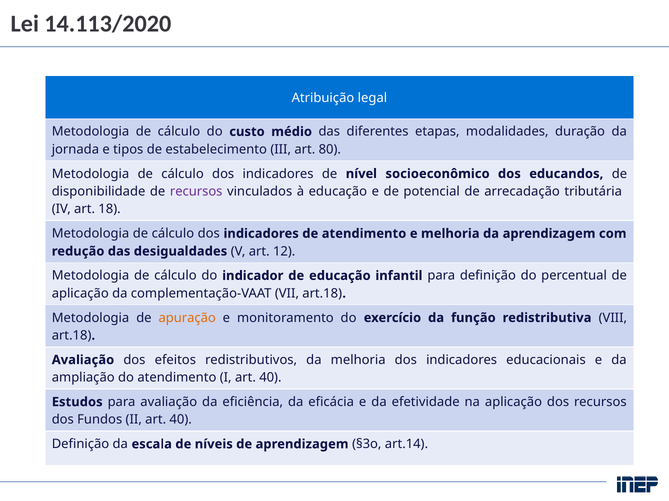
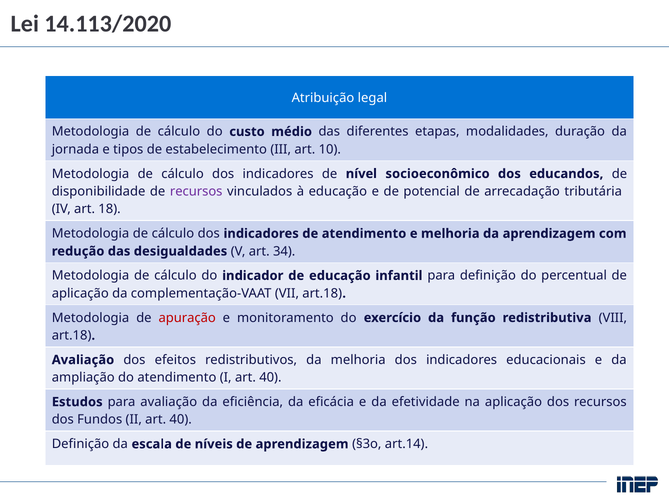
80: 80 -> 10 (330, 150)
12: 12 -> 34 (284, 252)
apuração colour: orange -> red (187, 318)
